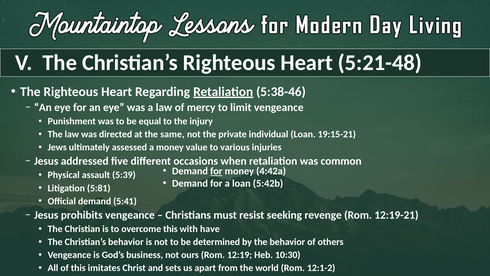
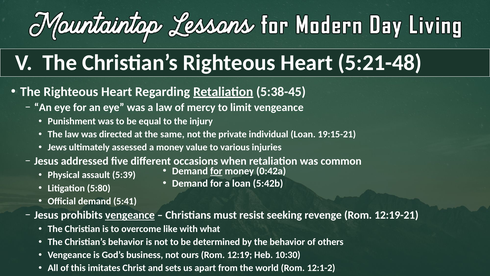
5:38-46: 5:38-46 -> 5:38-45 (281, 92)
4:42a: 4:42a -> 0:42a (271, 171)
5:81: 5:81 -> 5:80 (99, 188)
vengeance underline: none -> present (130, 215)
overcome this: this -> like (170, 229)
have: have -> what (210, 229)
